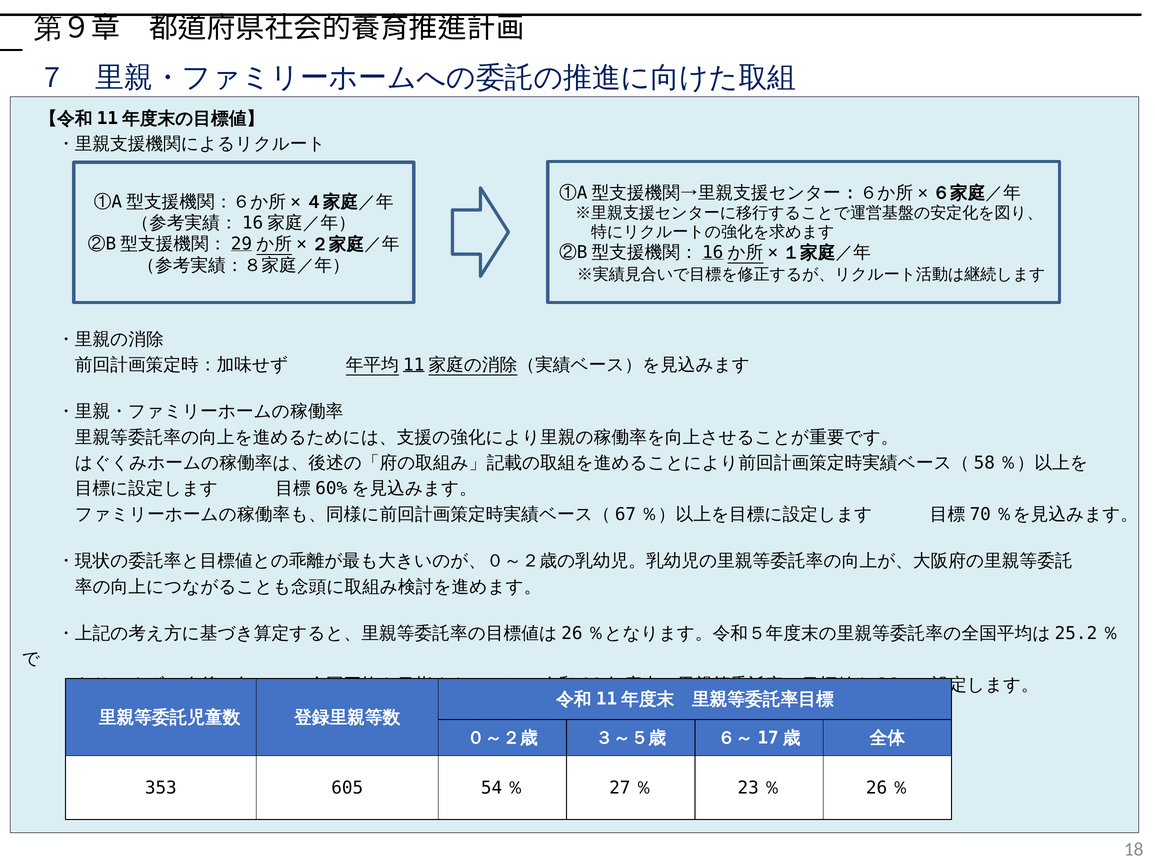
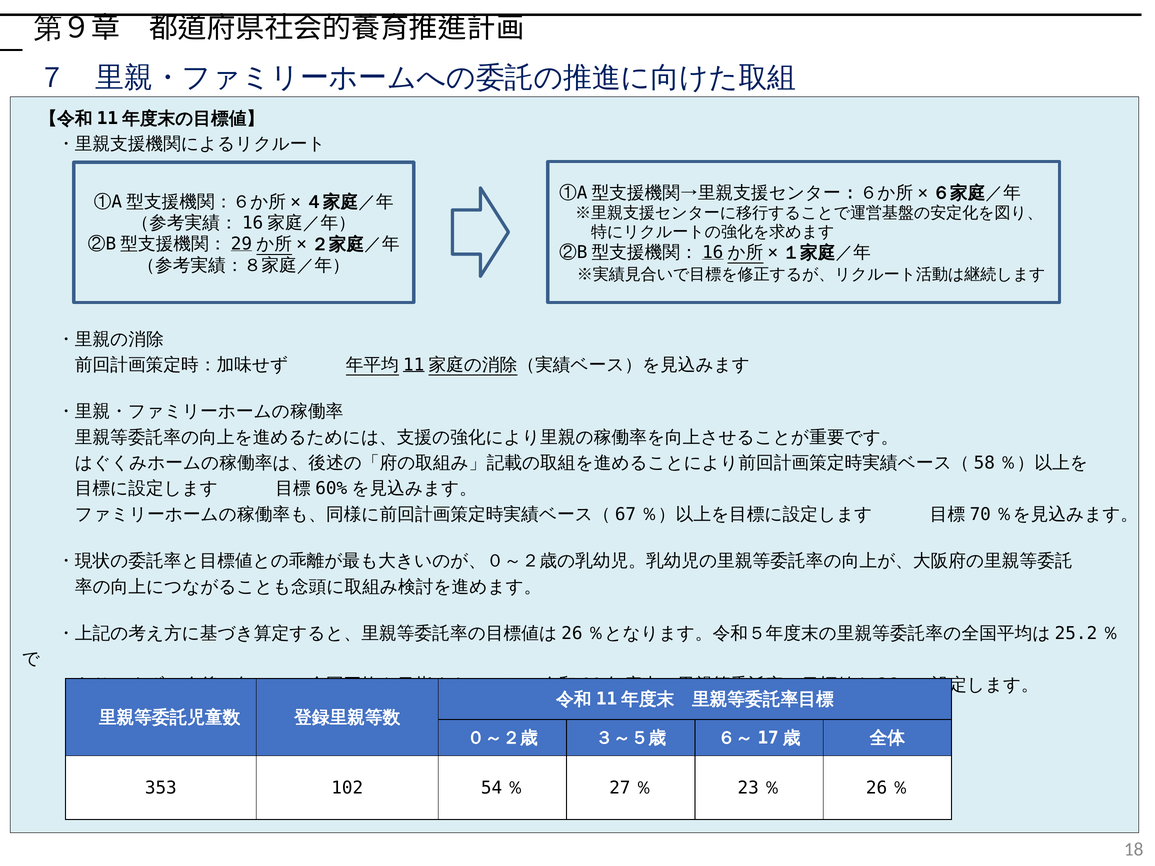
605: 605 -> 102 (347, 788)
